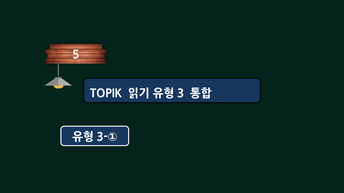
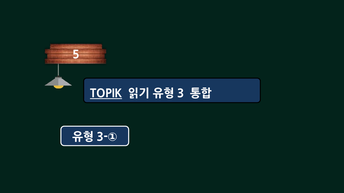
TOPIK underline: none -> present (106, 94)
